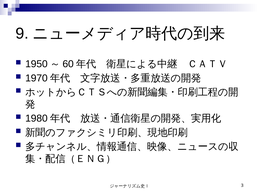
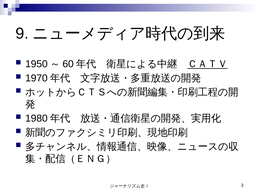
ＣＡＴＶ underline: none -> present (208, 64)
